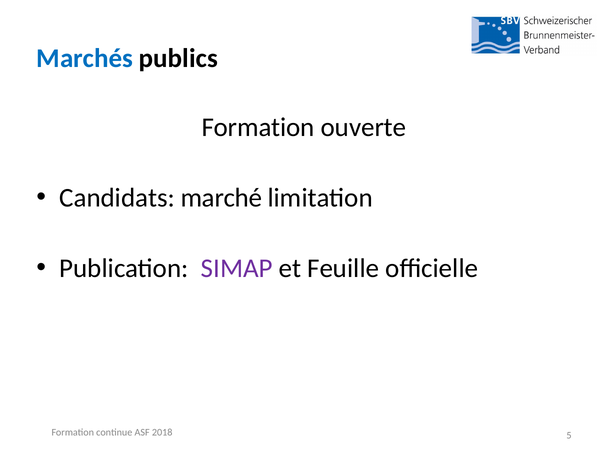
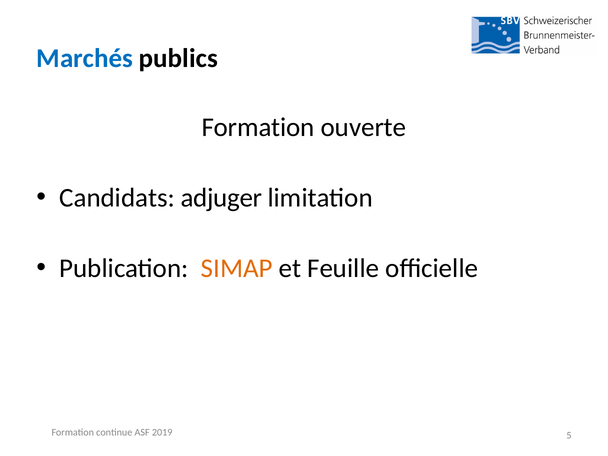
marché: marché -> adjuger (221, 198)
SIMAP colour: purple -> orange (237, 268)
2018: 2018 -> 2019 (162, 432)
